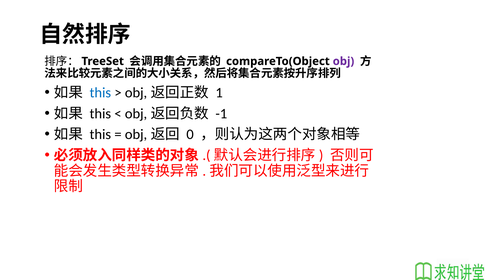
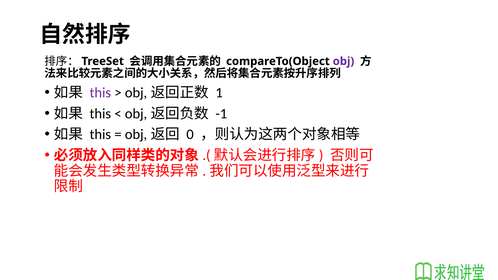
this colour: blue -> purple (100, 93)
